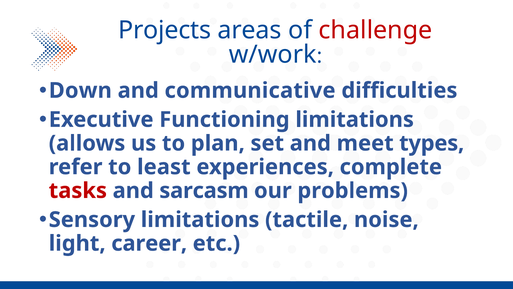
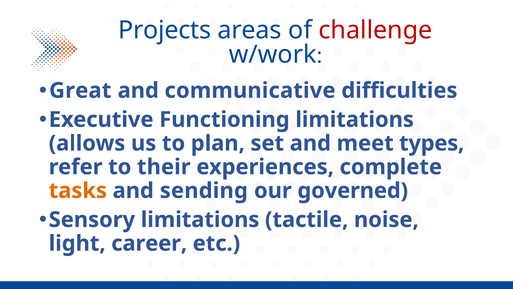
Down: Down -> Great (80, 90)
least: least -> their (164, 167)
tasks colour: red -> orange (78, 190)
sarcasm: sarcasm -> sending (204, 190)
problems: problems -> governed (353, 190)
